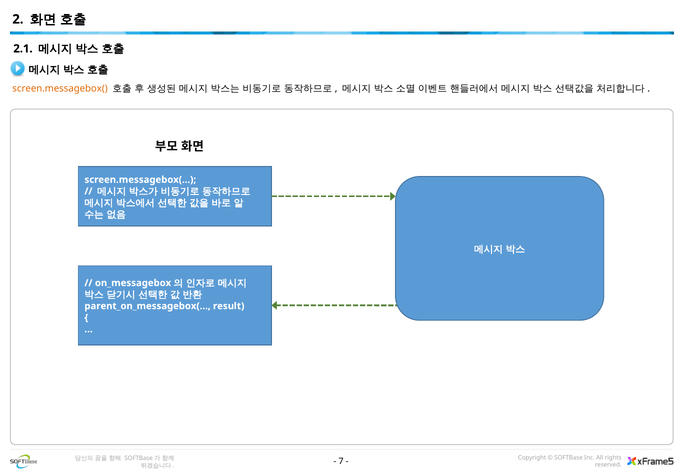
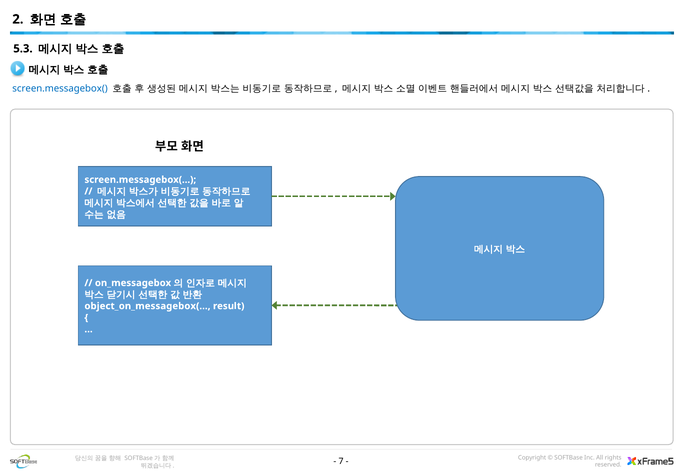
2.1: 2.1 -> 5.3 (23, 49)
screen.messagebox( colour: orange -> blue (60, 89)
parent_on_messagebox(…: parent_on_messagebox(… -> object_on_messagebox(… (147, 306)
